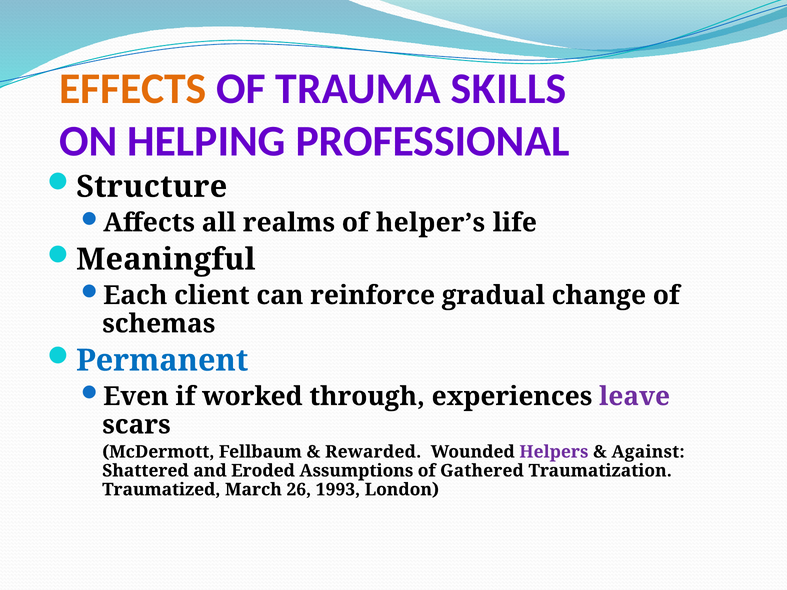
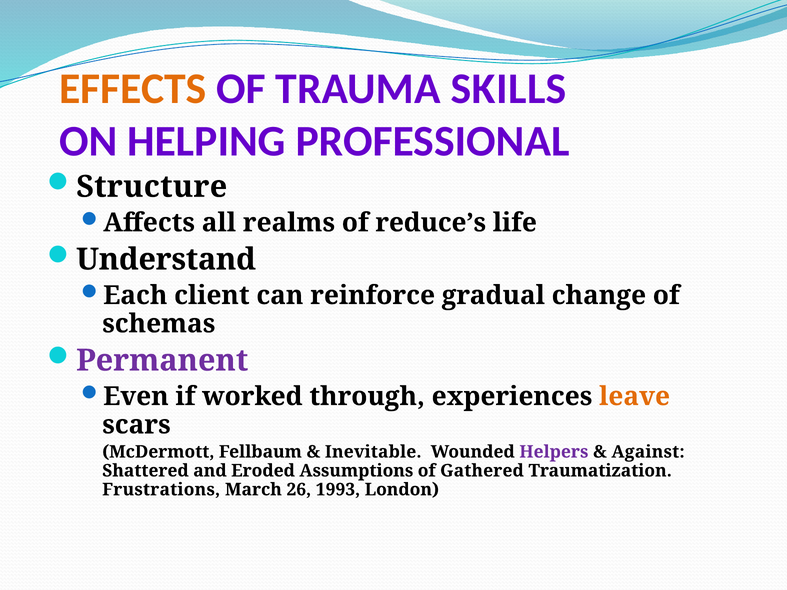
helper’s: helper’s -> reduce’s (431, 223)
Meaningful: Meaningful -> Understand (166, 260)
Permanent colour: blue -> purple (162, 361)
leave colour: purple -> orange (635, 397)
Rewarded: Rewarded -> Inevitable (373, 452)
Traumatized: Traumatized -> Frustrations (161, 490)
